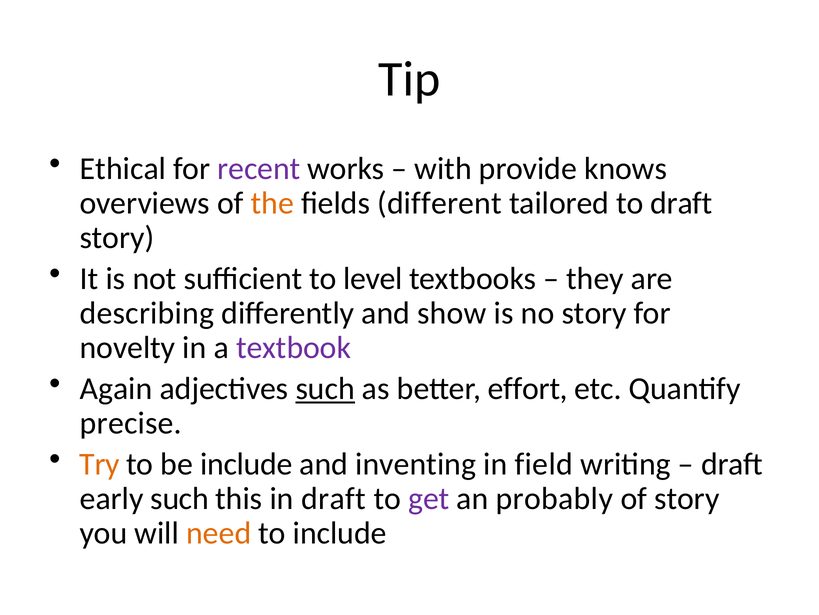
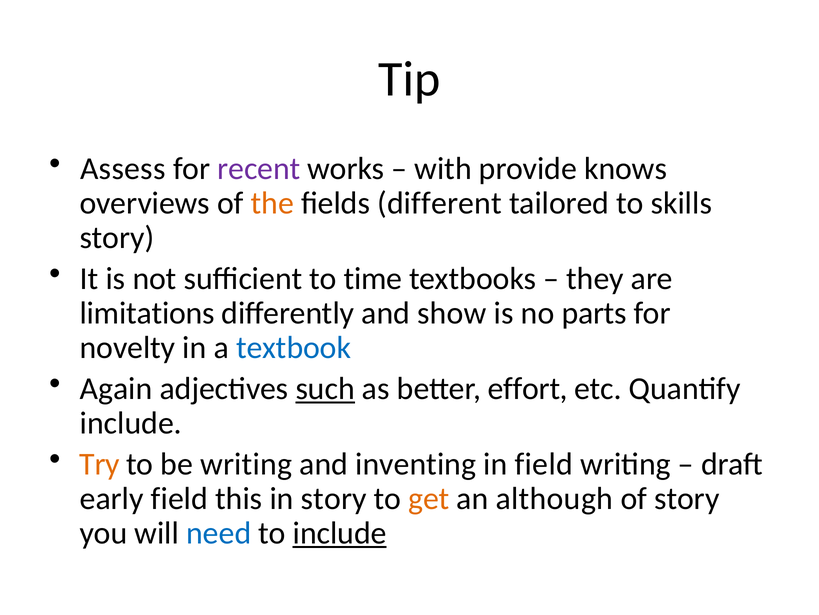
Ethical: Ethical -> Assess (123, 169)
to draft: draft -> skills (681, 203)
level: level -> time (373, 279)
describing: describing -> limitations (147, 313)
no story: story -> parts (594, 313)
textbook colour: purple -> blue (294, 347)
precise: precise -> include (131, 423)
be include: include -> writing (246, 464)
early such: such -> field (179, 498)
in draft: draft -> story (334, 498)
get colour: purple -> orange (429, 498)
probably: probably -> although (554, 498)
need colour: orange -> blue (219, 532)
include underline: none -> present (340, 532)
